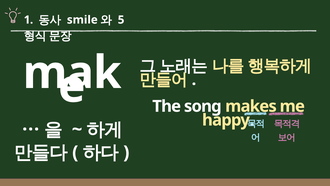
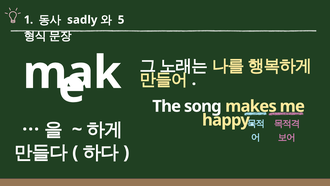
smile: smile -> sadly (82, 20)
